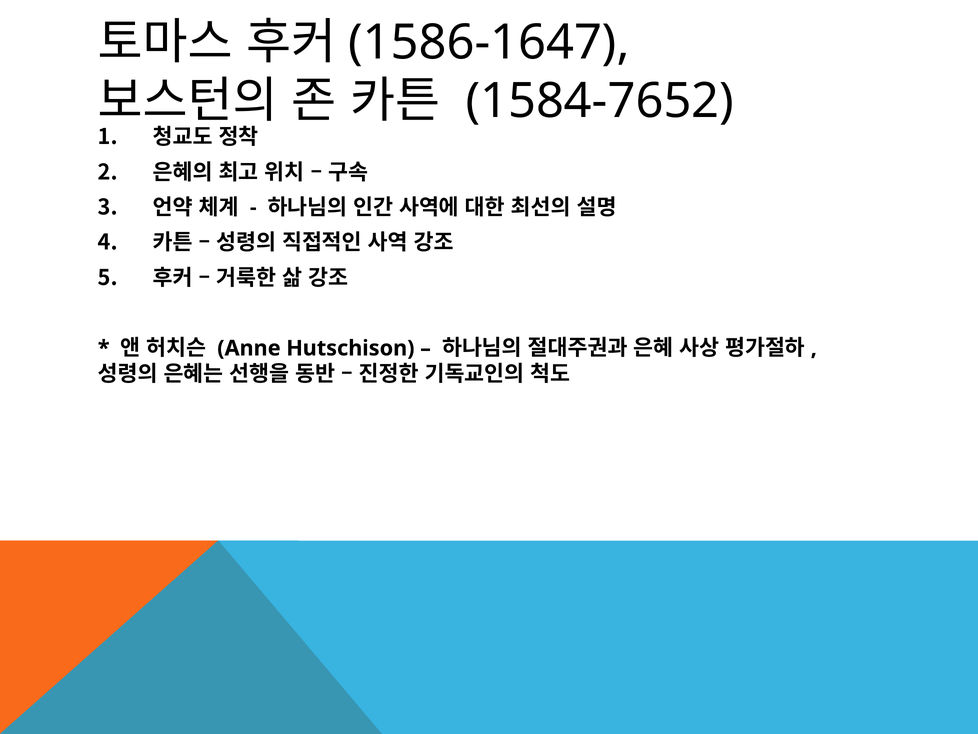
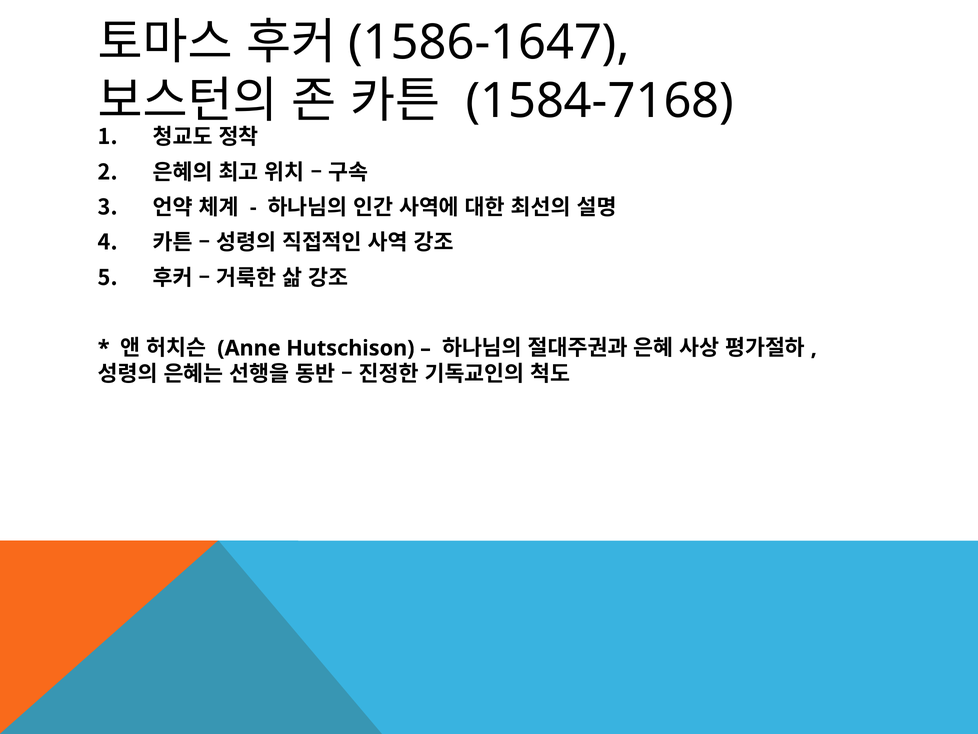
1584-7652: 1584-7652 -> 1584-7168 (600, 101)
